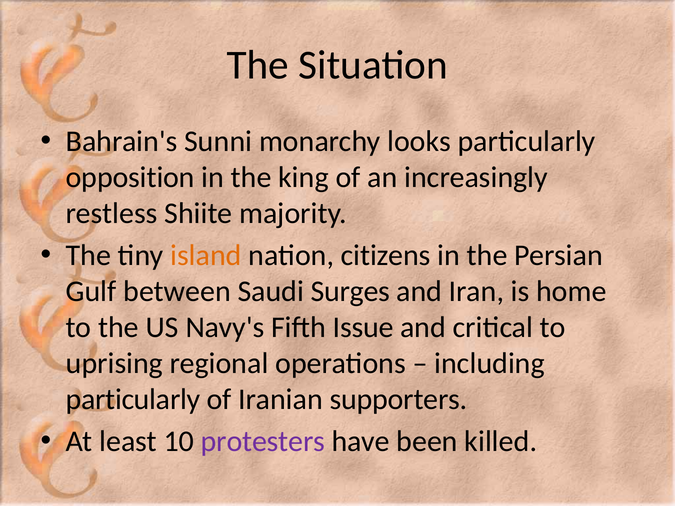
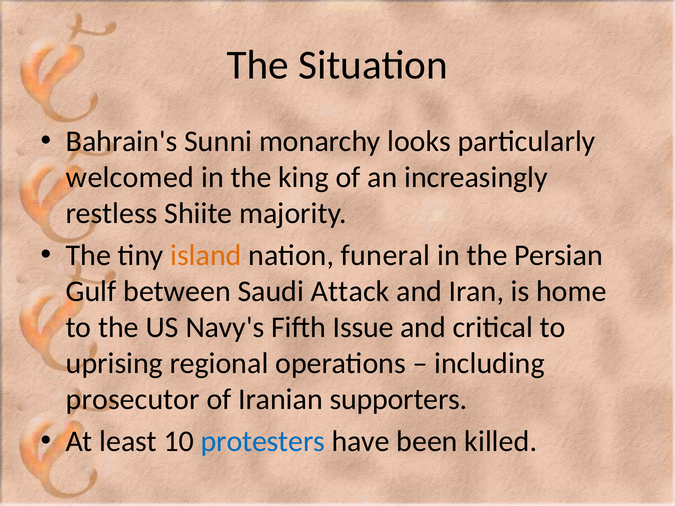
opposition: opposition -> welcomed (130, 178)
citizens: citizens -> funeral (386, 256)
Surges: Surges -> Attack (350, 292)
particularly: particularly -> prosecutor (133, 400)
protesters colour: purple -> blue (263, 442)
